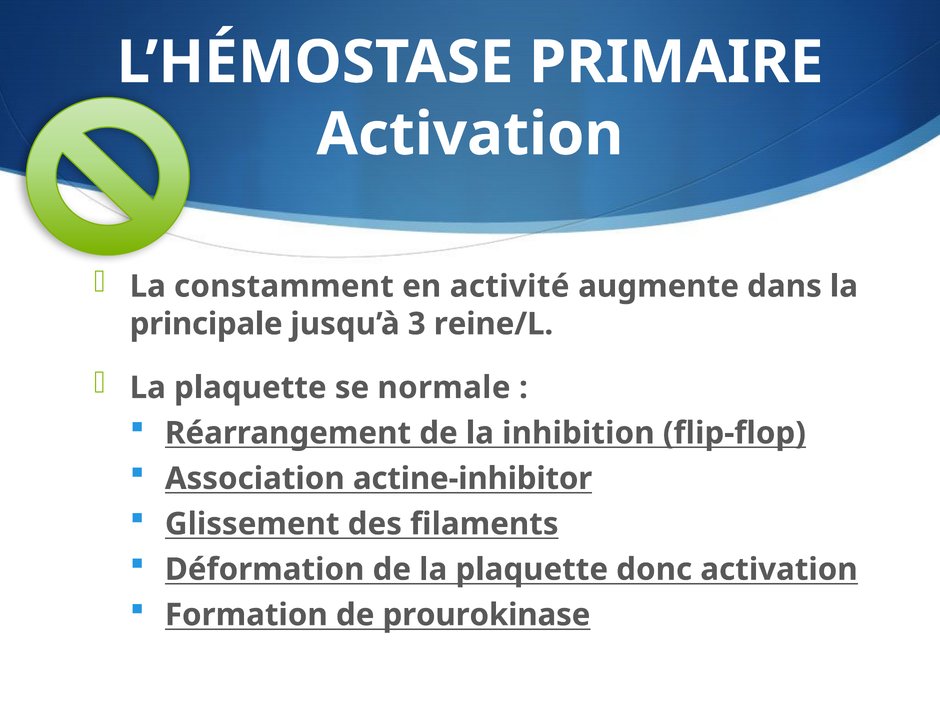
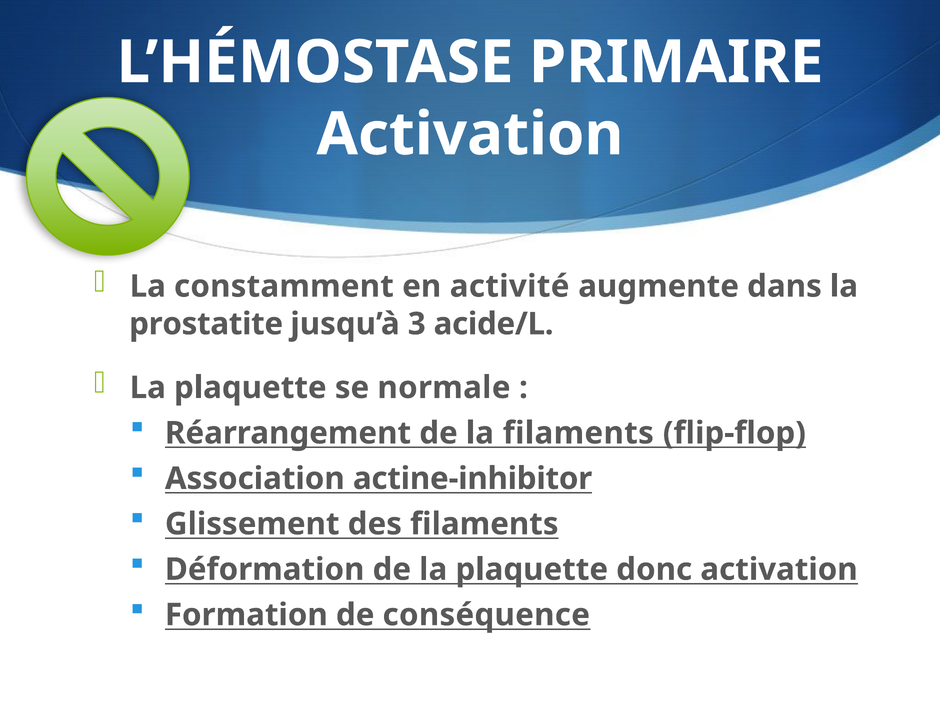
principale: principale -> prostatite (206, 324)
reine/L: reine/L -> acide/L (494, 324)
la inhibition: inhibition -> filaments (578, 433)
prourokinase: prourokinase -> conséquence (486, 615)
